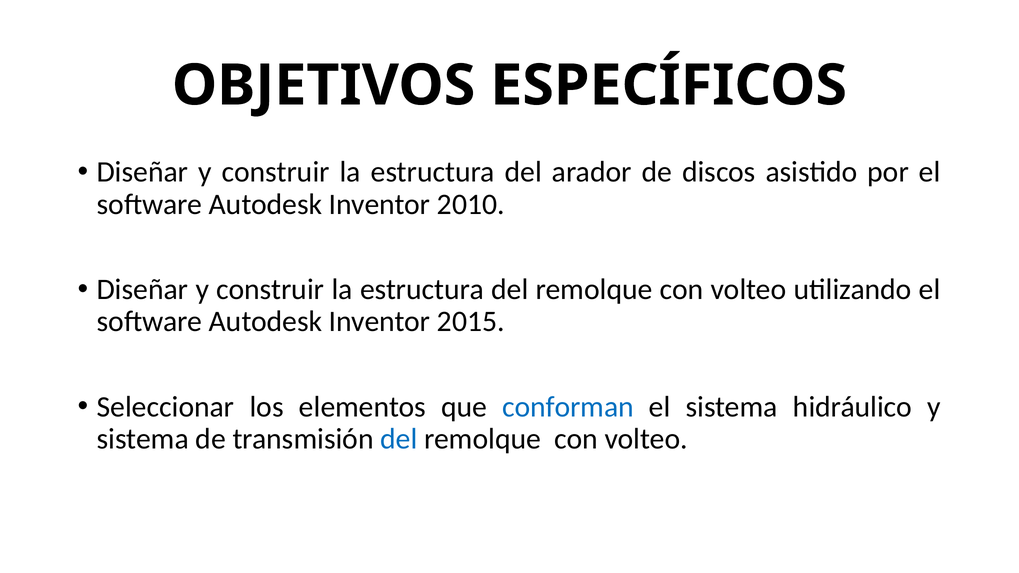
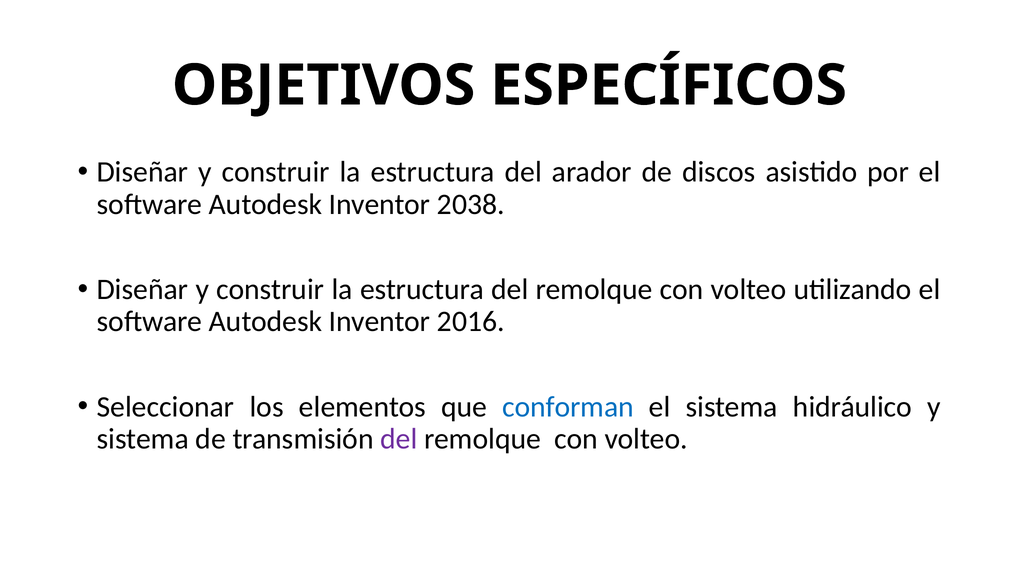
2010: 2010 -> 2038 (471, 204)
2015: 2015 -> 2016 (471, 322)
del colour: blue -> purple (399, 439)
